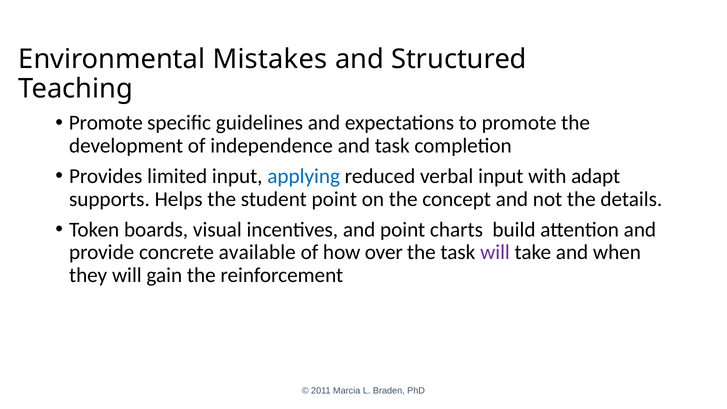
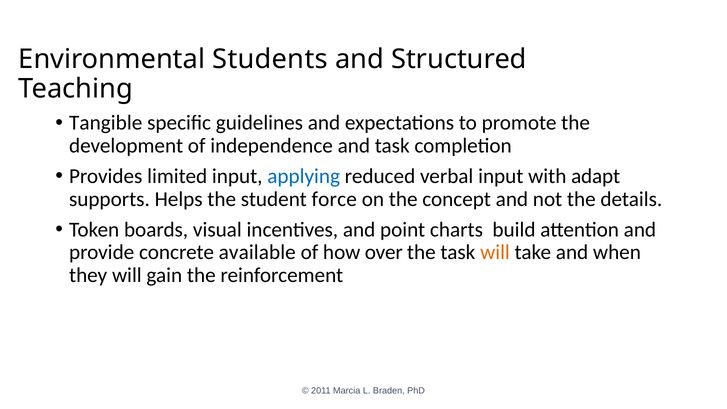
Mistakes: Mistakes -> Students (270, 59)
Promote: Promote -> Tangible (106, 123)
student point: point -> force (334, 199)
will colour: purple -> orange (495, 252)
